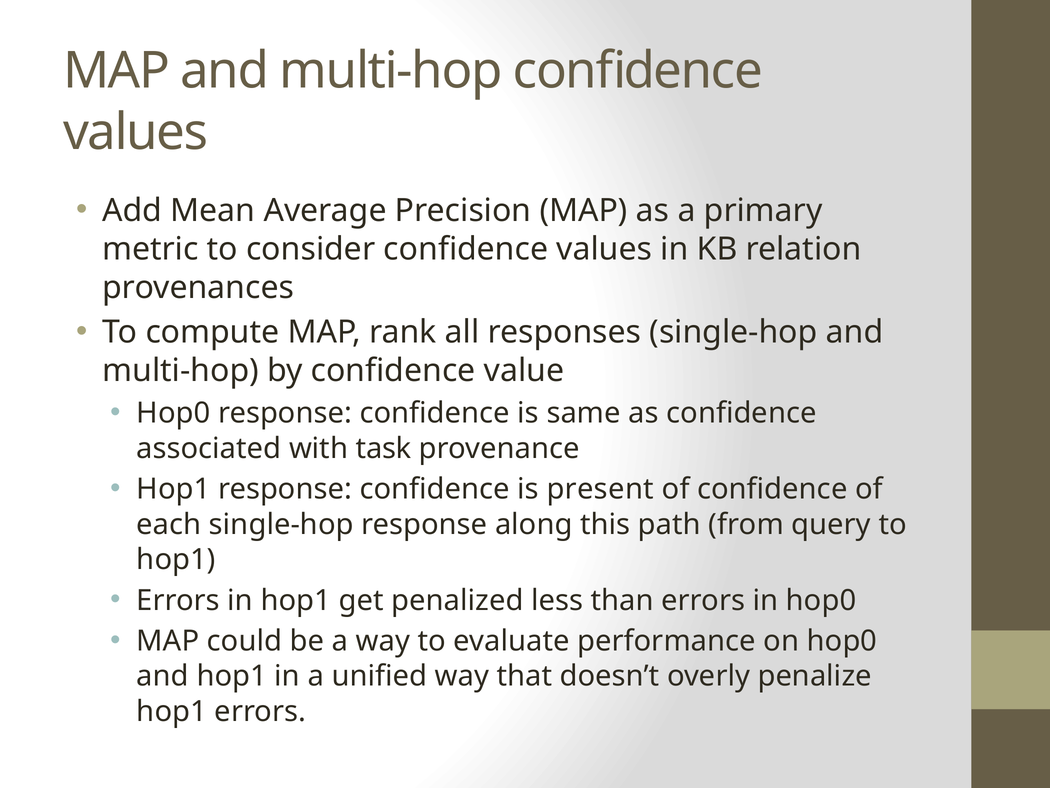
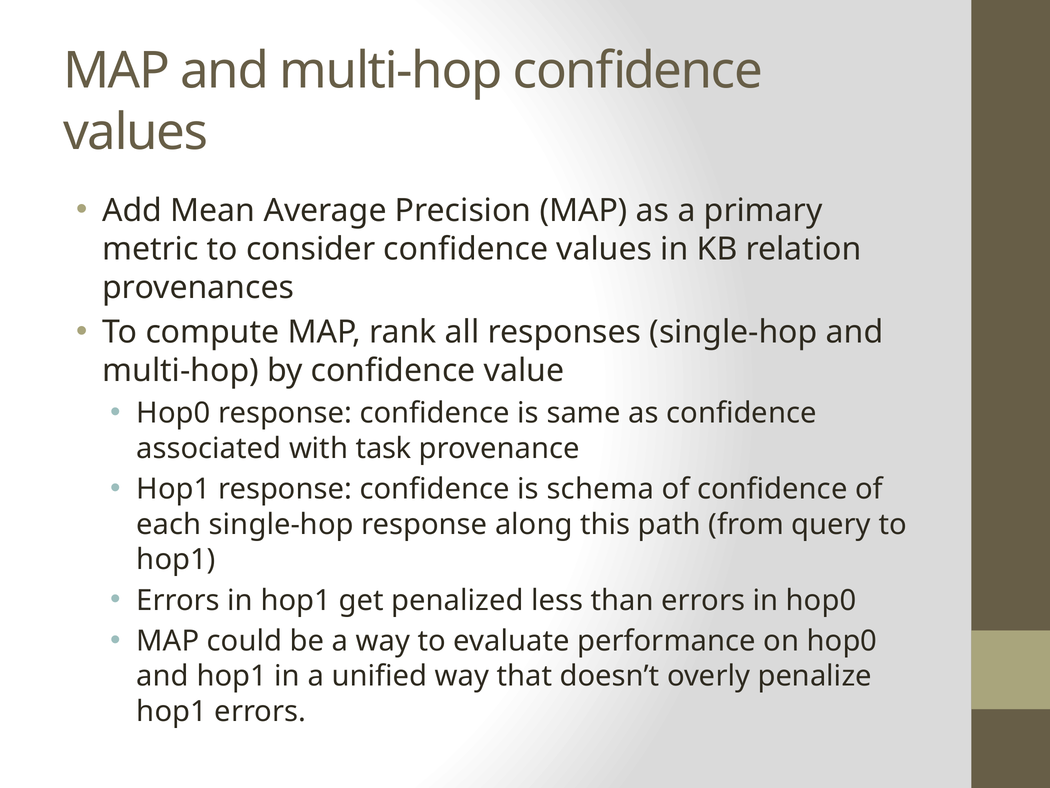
present: present -> schema (600, 489)
